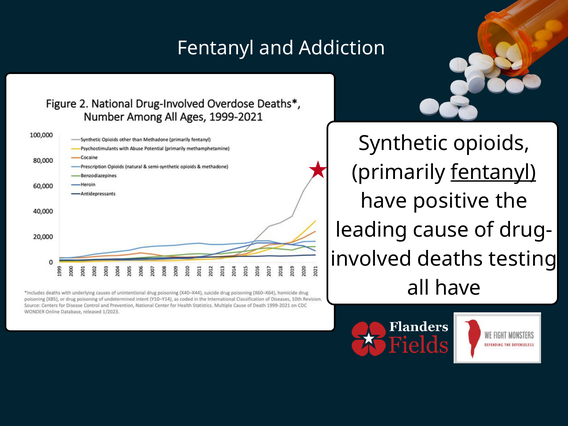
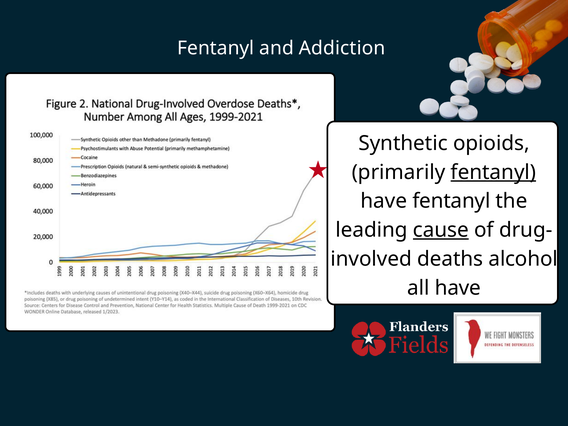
have positive: positive -> fentanyl (451, 201)
cause underline: none -> present (441, 230)
testing: testing -> alcohol (523, 259)
